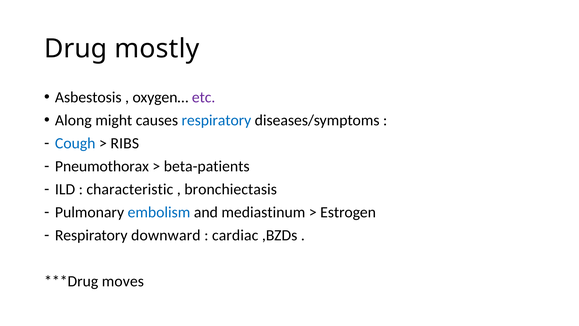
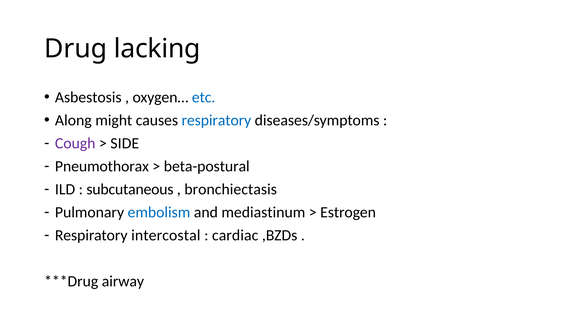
mostly: mostly -> lacking (157, 49)
etc colour: purple -> blue (204, 97)
Cough colour: blue -> purple (75, 143)
RIBS: RIBS -> SIDE (125, 143)
beta-patients: beta-patients -> beta-postural (207, 166)
characteristic: characteristic -> subcutaneous (130, 189)
downward: downward -> intercostal (166, 235)
moves: moves -> airway (123, 281)
